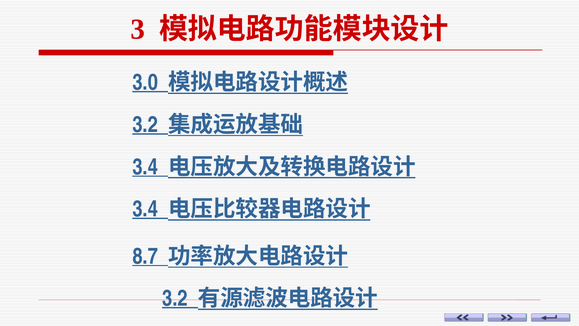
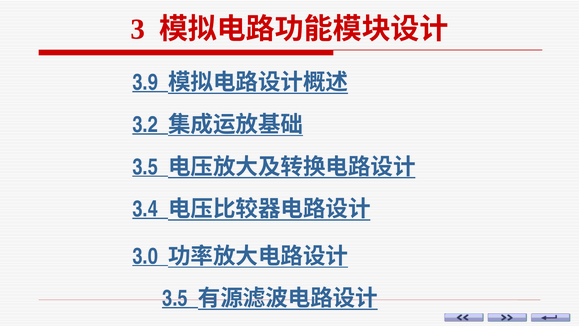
3.0: 3.0 -> 3.9 (145, 82)
3.4: 3.4 -> 3.5 (145, 167)
8.7: 8.7 -> 3.0 (145, 256)
3.2: 3.2 -> 3.5 (175, 298)
